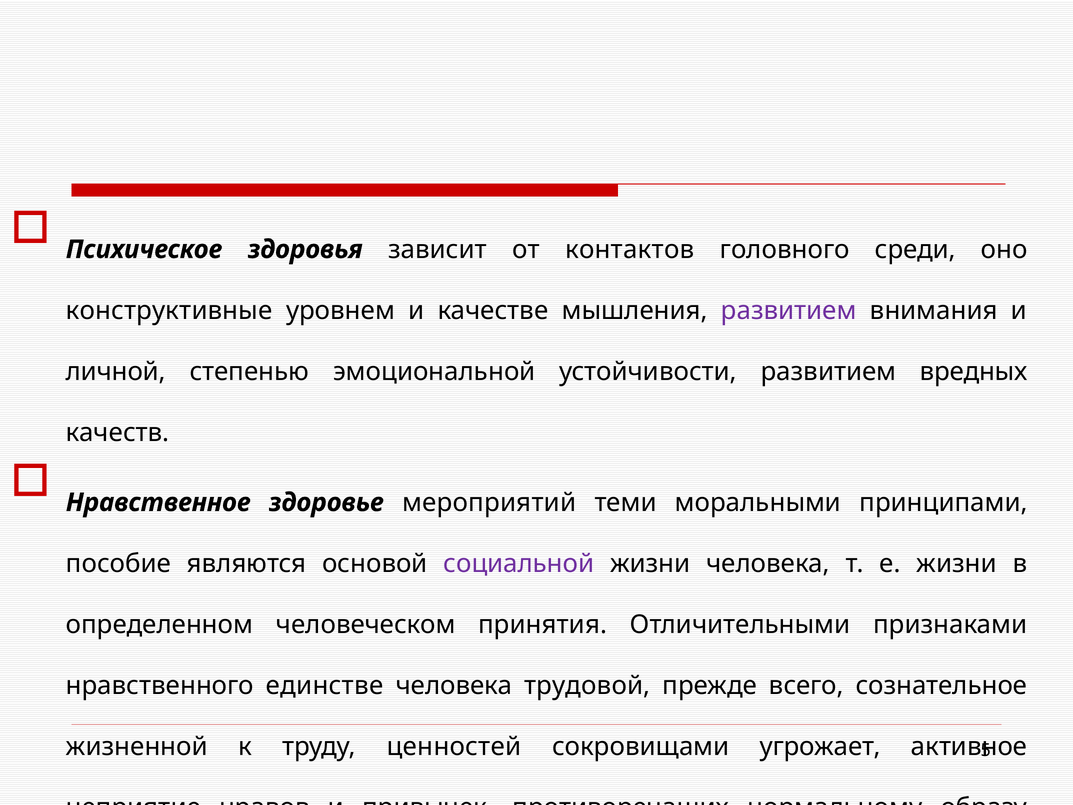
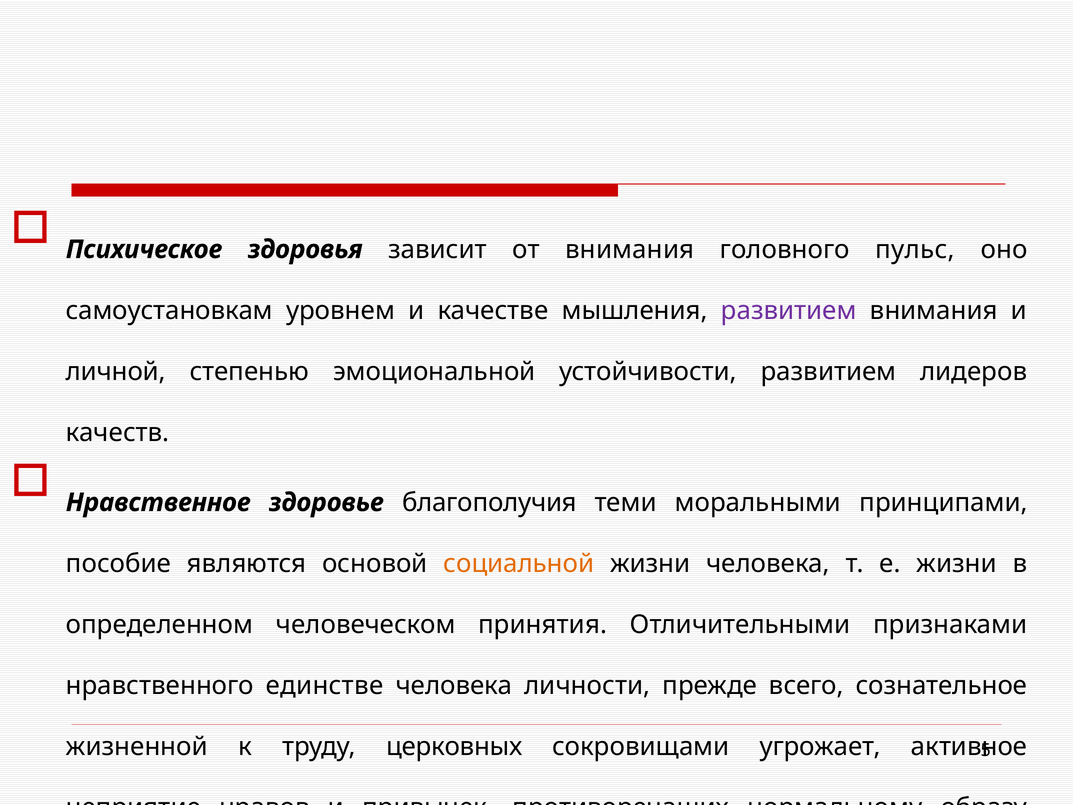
от контактов: контактов -> внимания (630, 249)
среди: среди -> пульс (915, 249)
конструктивные: конструктивные -> самоустановкам (169, 310)
вредных: вредных -> лидеров (974, 371)
мероприятий: мероприятий -> благополучия (489, 502)
социальной colour: purple -> orange (519, 563)
трудовой: трудовой -> личности (587, 685)
ценностей: ценностей -> церковных (454, 746)
